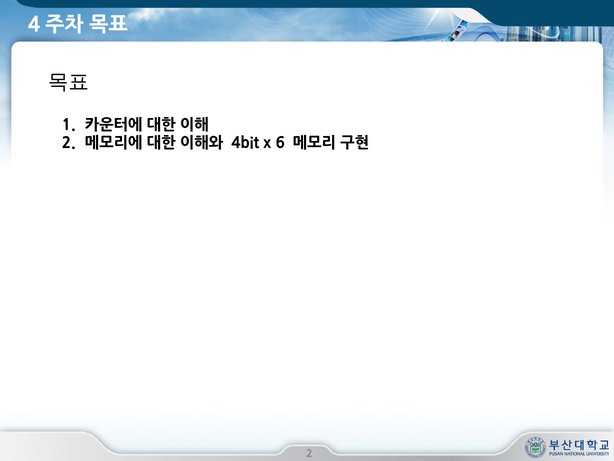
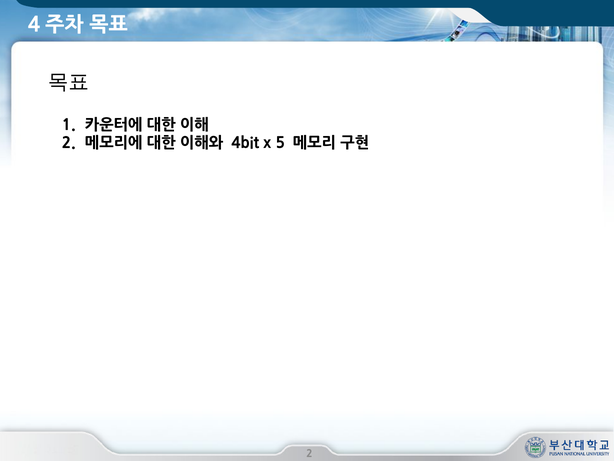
6: 6 -> 5 (280, 143)
